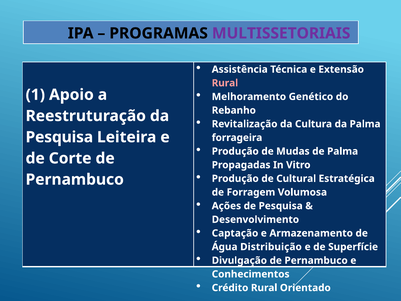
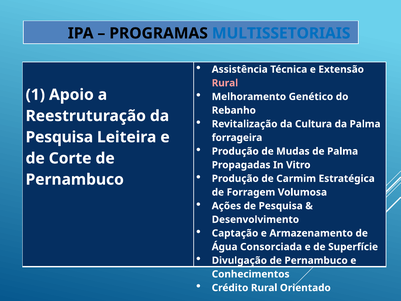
MULTISSETORIAIS colour: purple -> blue (281, 33)
Cultural: Cultural -> Carmim (296, 178)
Distribuição: Distribuição -> Consorciada (271, 247)
